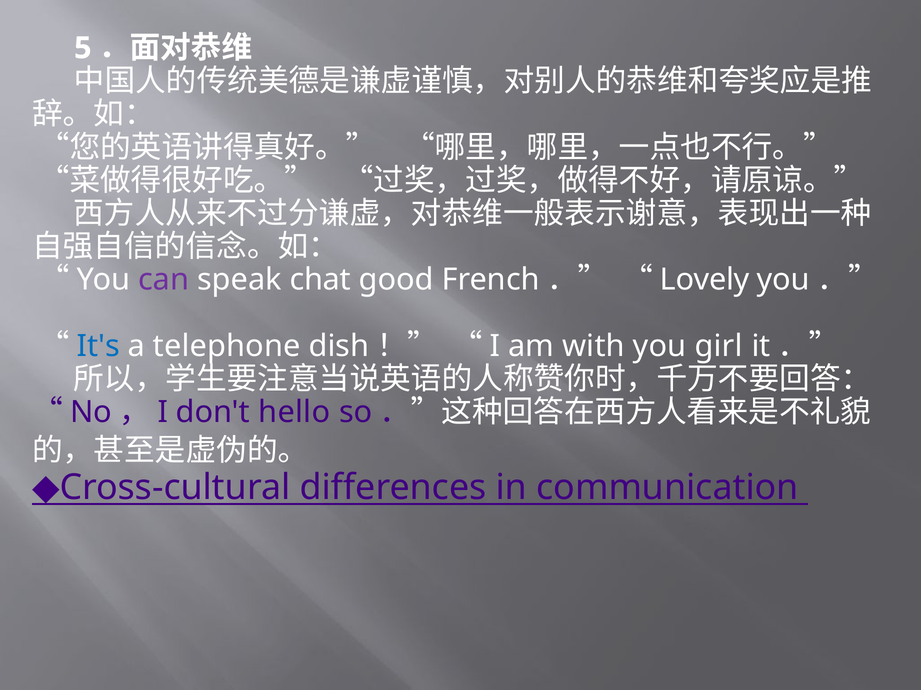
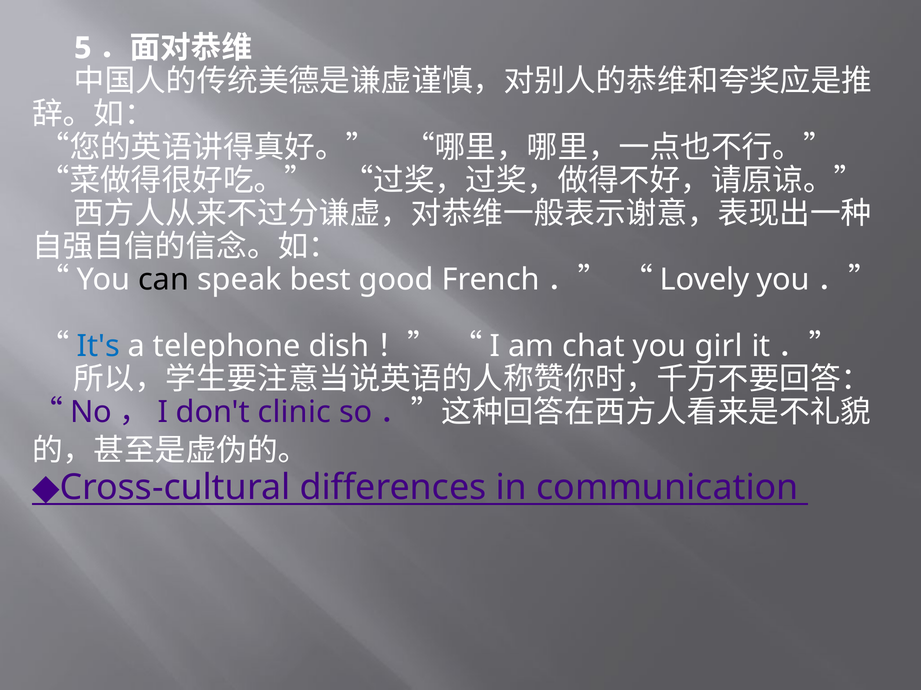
can colour: purple -> black (164, 280)
chat: chat -> best (320, 280)
with: with -> chat (593, 346)
hello: hello -> clinic (294, 413)
